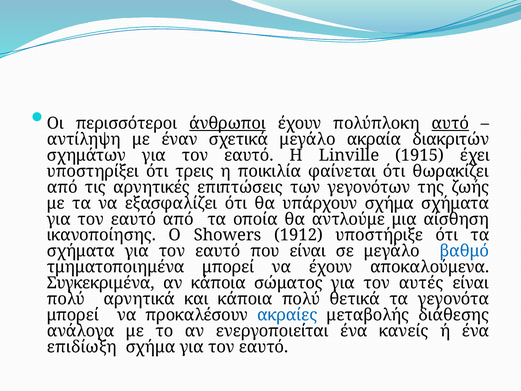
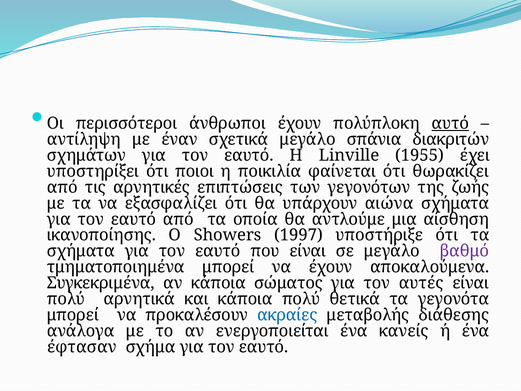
άνθρωποι underline: present -> none (227, 123)
ακραία: ακραία -> σπάνια (374, 139)
1915: 1915 -> 1955 (420, 155)
τρεις: τρεις -> ποιοι (195, 171)
υπάρχουν σχήμα: σχήμα -> αιώνα (389, 203)
1912: 1912 -> 1997 (298, 235)
βαθμό colour: blue -> purple (464, 251)
επιδίωξη: επιδίωξη -> έφτασαν (82, 347)
